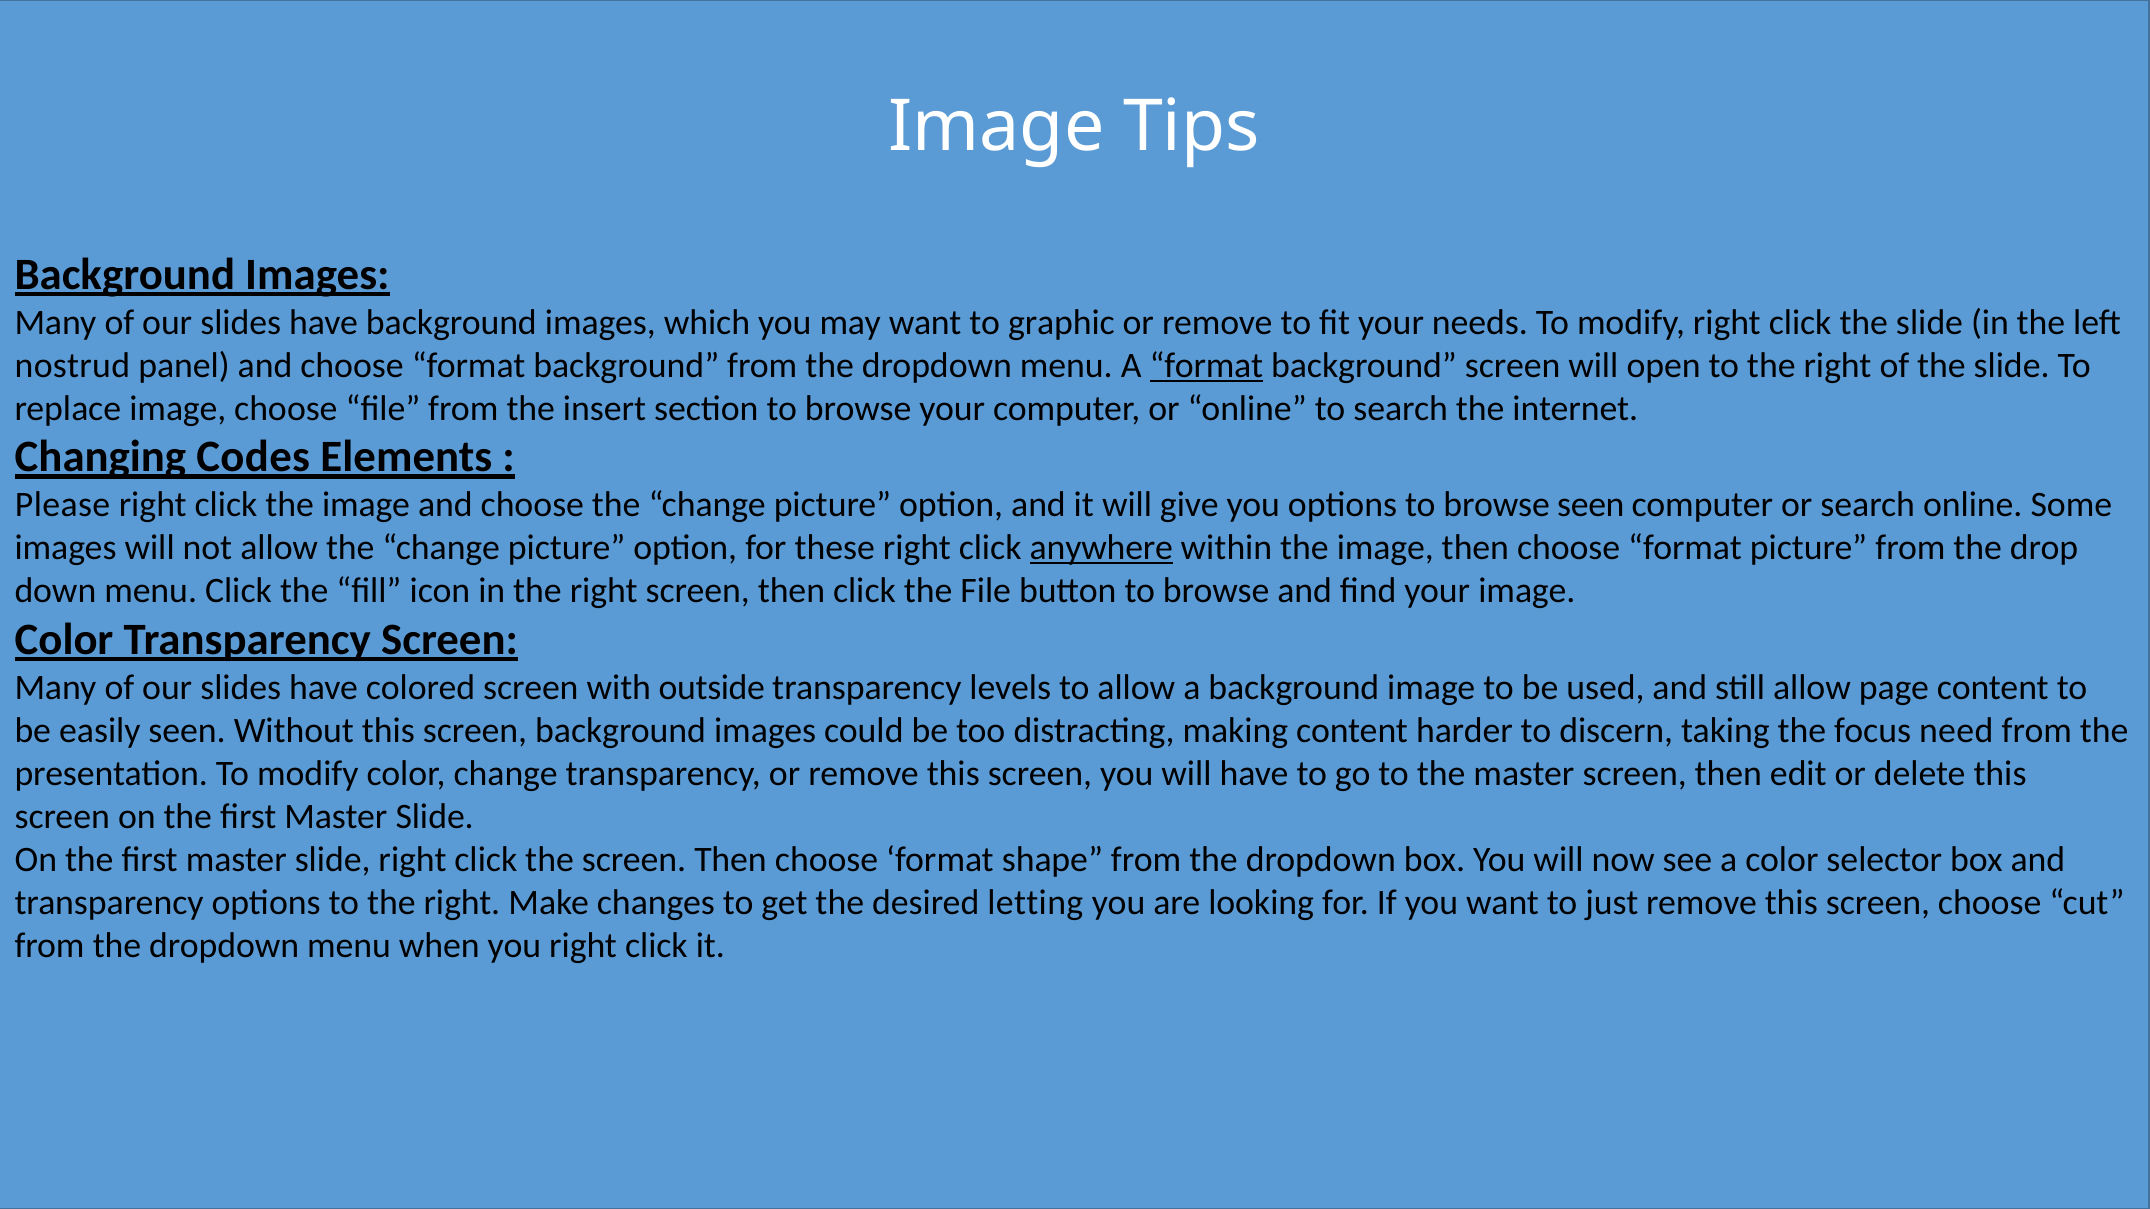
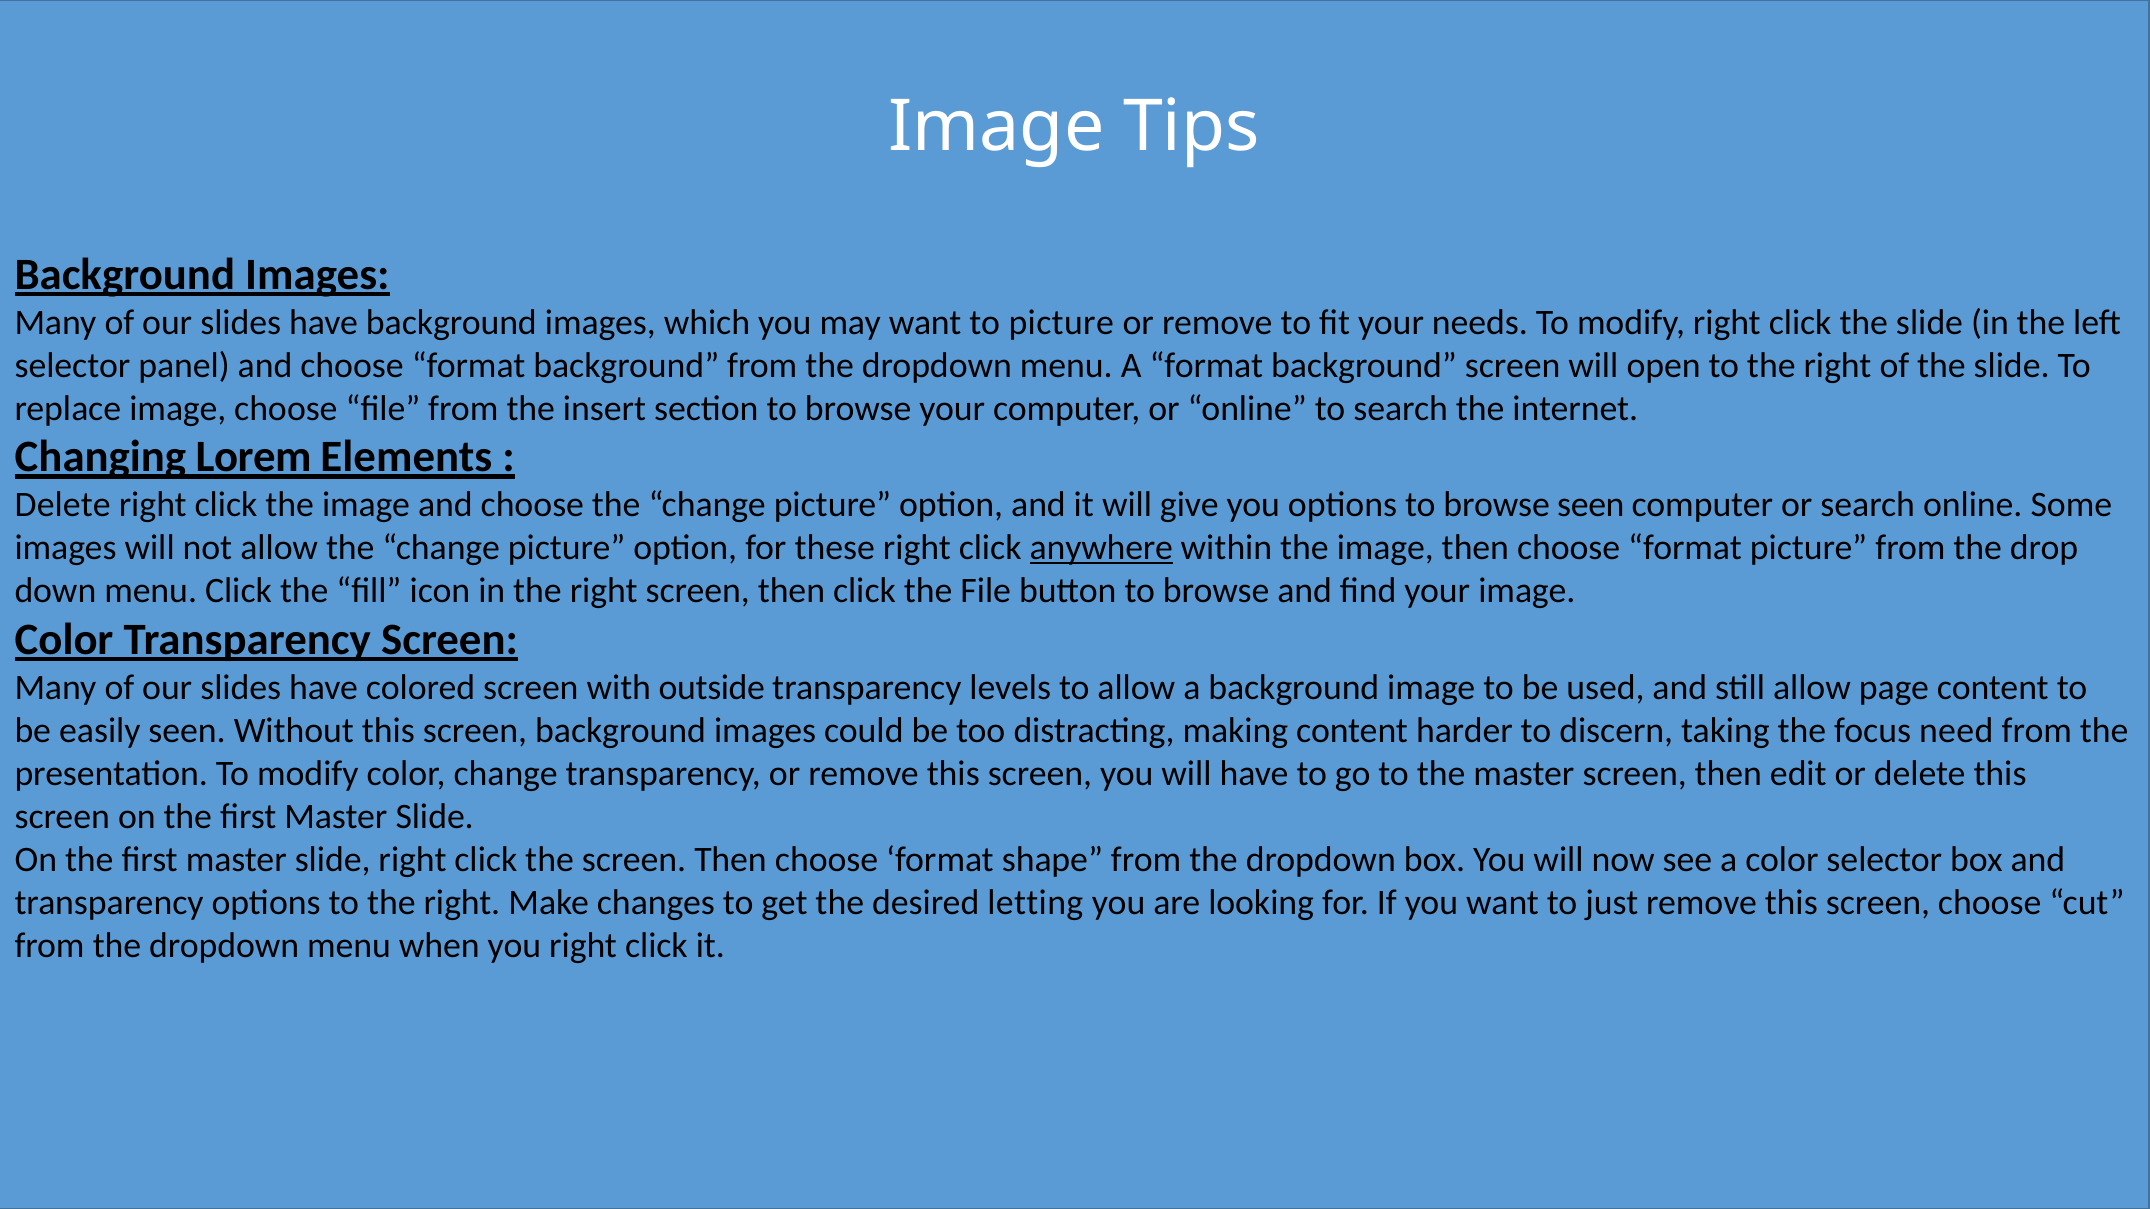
to graphic: graphic -> picture (1061, 322)
nostrud: nostrud -> selector (73, 365)
format underline: present -> none (1206, 365)
Codes: Codes -> Lorem (254, 457)
Please: Please -> Delete (63, 505)
